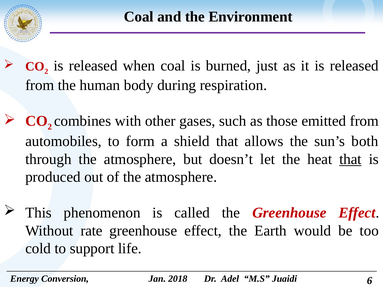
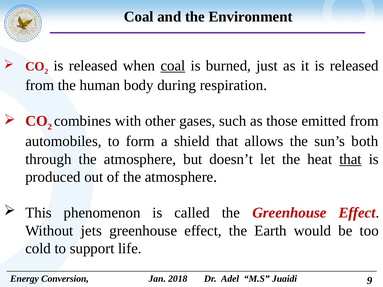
coal underline: none -> present (173, 66)
rate: rate -> jets (91, 231)
6: 6 -> 9 (370, 281)
